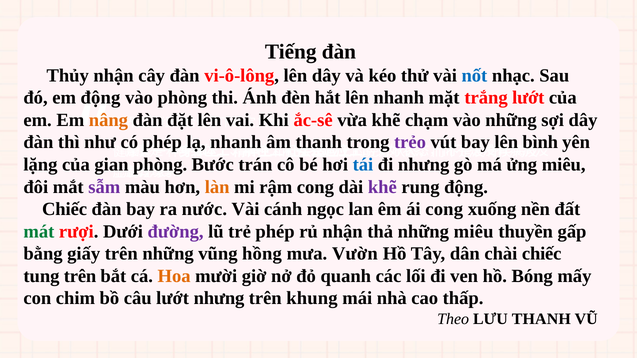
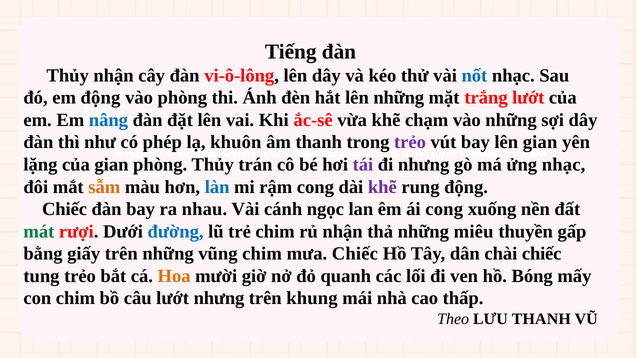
lên nhanh: nhanh -> những (399, 98)
nâng colour: orange -> blue (108, 120)
lạ nhanh: nhanh -> khuôn (236, 142)
lên bình: bình -> gian (540, 142)
Bước: Bước -> Thủy (213, 165)
tái colour: blue -> purple (363, 165)
ửng miêu: miêu -> nhạc (564, 165)
sẫm colour: purple -> orange (104, 187)
làn colour: orange -> blue (217, 187)
nước: nước -> nhau (204, 209)
đường colour: purple -> blue (176, 232)
trẻ phép: phép -> chim (275, 232)
vũng hồng: hồng -> chim (262, 254)
mưa Vườn: Vườn -> Chiếc (355, 254)
tung trên: trên -> trẻo (80, 276)
